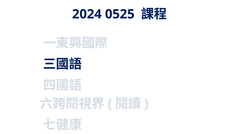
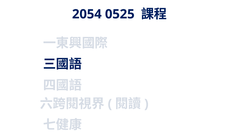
2024: 2024 -> 2054 (87, 14)
